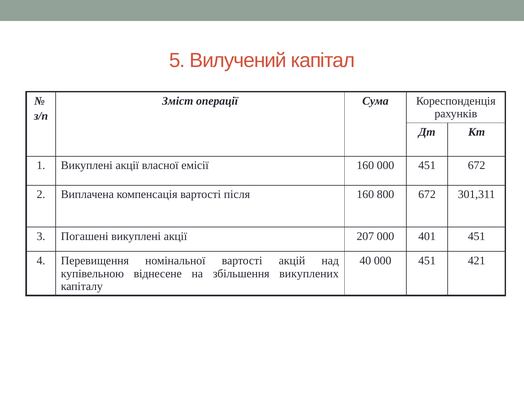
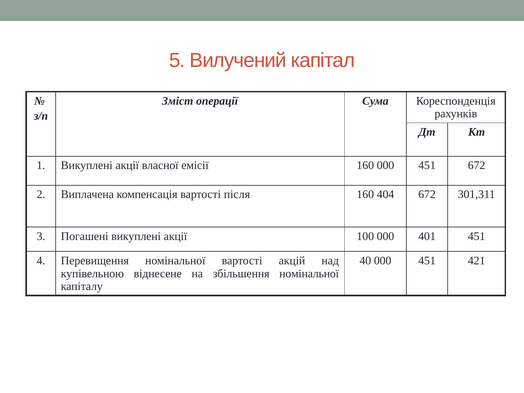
800: 800 -> 404 (386, 194)
207: 207 -> 100 (365, 236)
збільшення викуплених: викуплених -> номінальної (309, 274)
